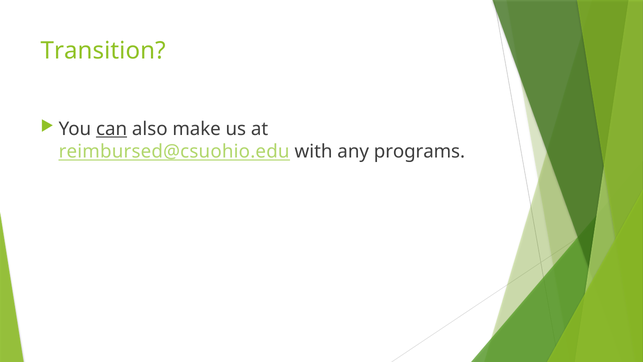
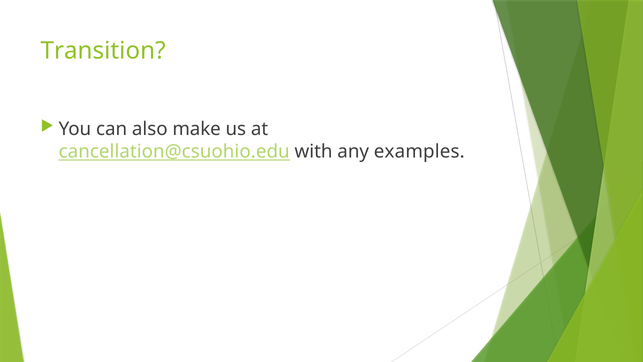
can underline: present -> none (112, 129)
reimbursed@csuohio.edu: reimbursed@csuohio.edu -> cancellation@csuohio.edu (174, 151)
programs: programs -> examples (419, 151)
